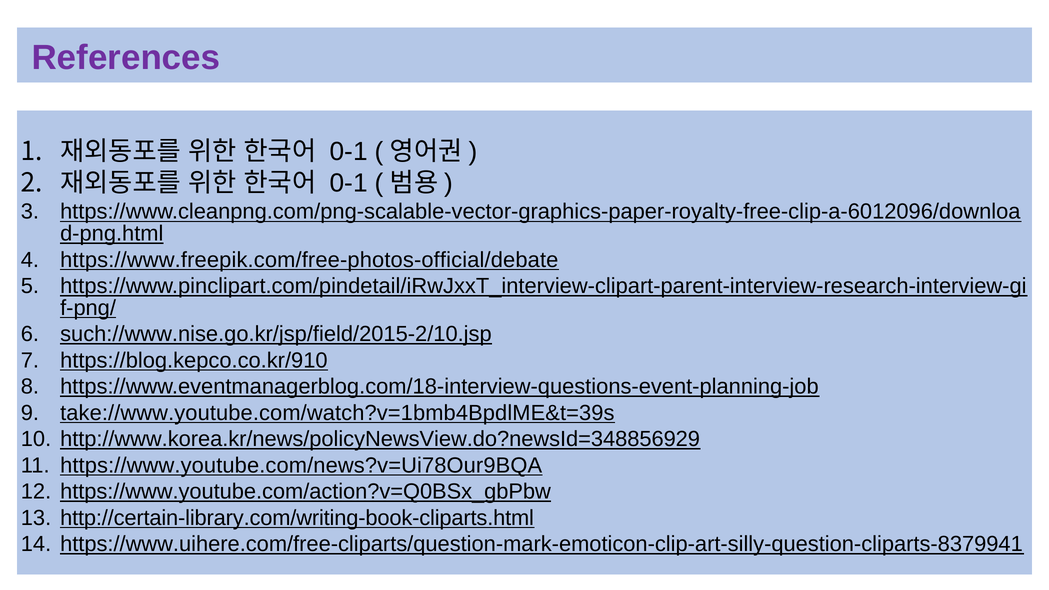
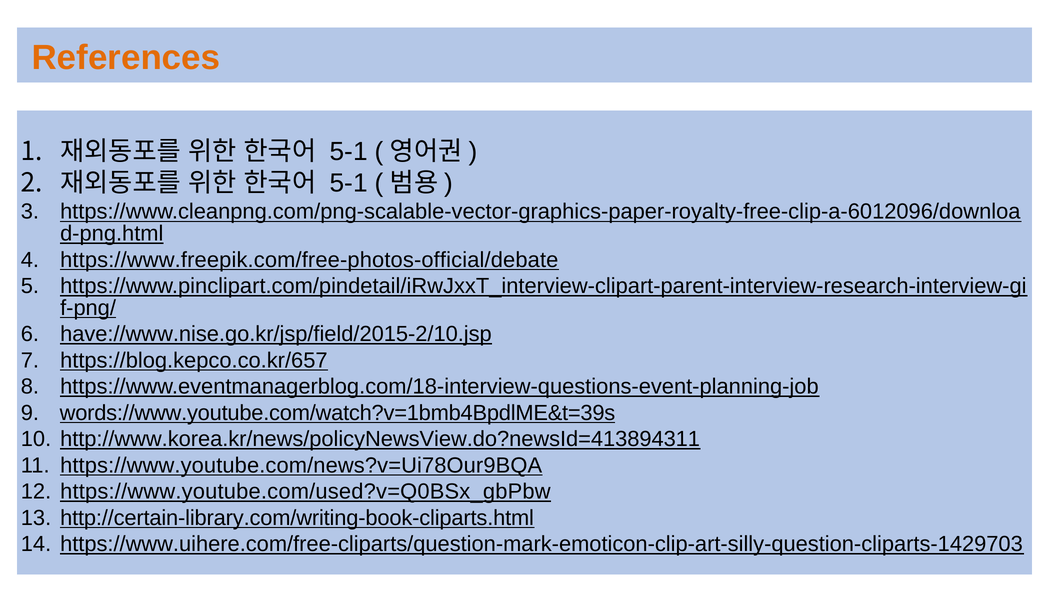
References colour: purple -> orange (126, 57)
0-1: 0-1 -> 5-1 (349, 152)
0-1: 0-1 -> 5-1 (349, 183)
such://www.nise.go.kr/jsp/field/2015-2/10.jsp: such://www.nise.go.kr/jsp/field/2015-2/10.jsp -> have://www.nise.go.kr/jsp/field/2015-2/10.jsp (276, 334)
https://blog.kepco.co.kr/910: https://blog.kepco.co.kr/910 -> https://blog.kepco.co.kr/657 (194, 360)
take://www.youtube.com/watch?v=1bmb4BpdlME&t=39s: take://www.youtube.com/watch?v=1bmb4BpdlME&t=39s -> words://www.youtube.com/watch?v=1bmb4BpdlME&t=39s (338, 413)
http://www.korea.kr/news/policyNewsView.do?newsId=348856929: http://www.korea.kr/news/policyNewsView.do?newsId=348856929 -> http://www.korea.kr/news/policyNewsView.do?newsId=413894311 (380, 439)
https://www.youtube.com/action?v=Q0BSx_gbPbw: https://www.youtube.com/action?v=Q0BSx_gbPbw -> https://www.youtube.com/used?v=Q0BSx_gbPbw (305, 492)
https://www.uihere.com/free-cliparts/question-mark-emoticon-clip-art-silly-question-cliparts-8379941: https://www.uihere.com/free-cliparts/question-mark-emoticon-clip-art-silly-question-cliparts-8379941 -> https://www.uihere.com/free-cliparts/question-mark-emoticon-clip-art-silly-question-cliparts-1429703 (541, 544)
